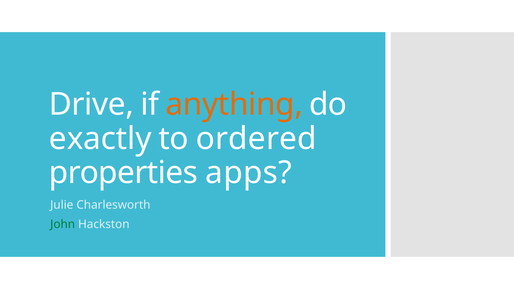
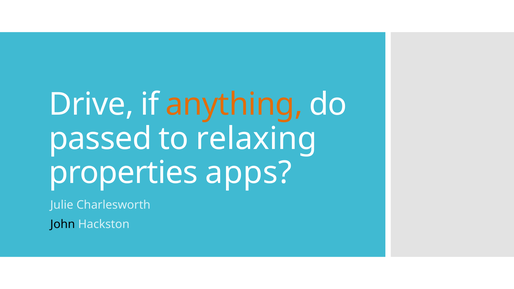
exactly: exactly -> passed (100, 139)
ordered: ordered -> relaxing (256, 139)
John colour: green -> black (63, 224)
